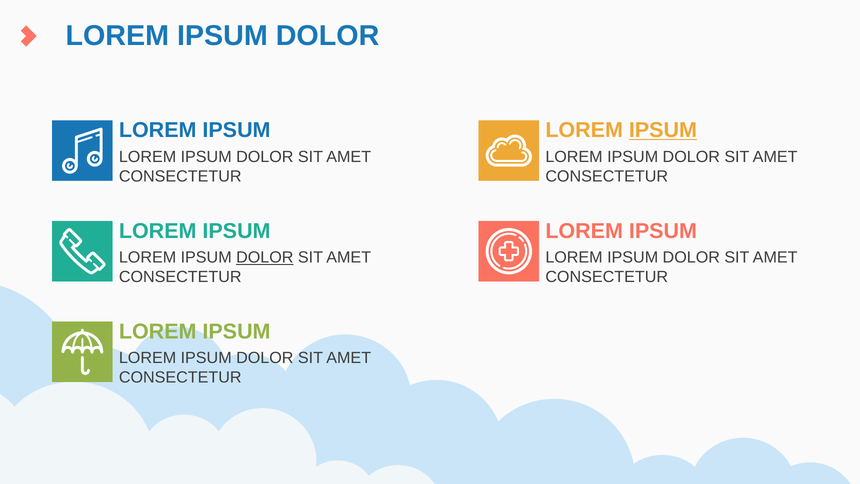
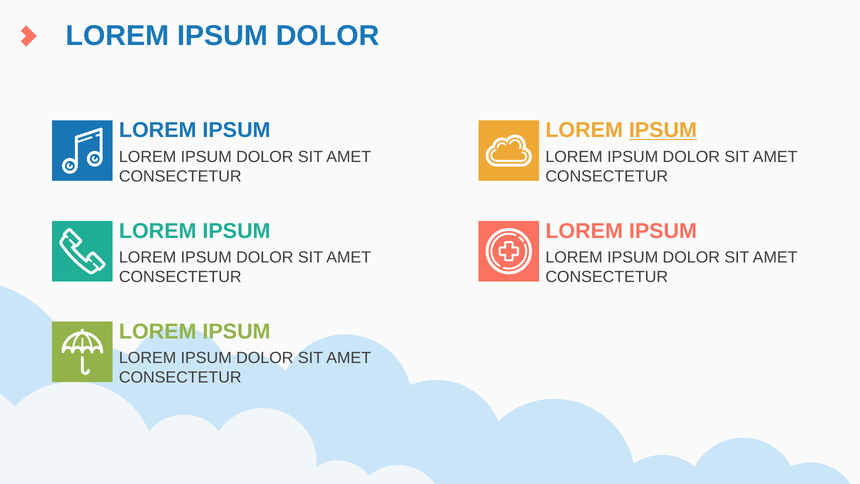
DOLOR underline: present -> none (265, 257)
